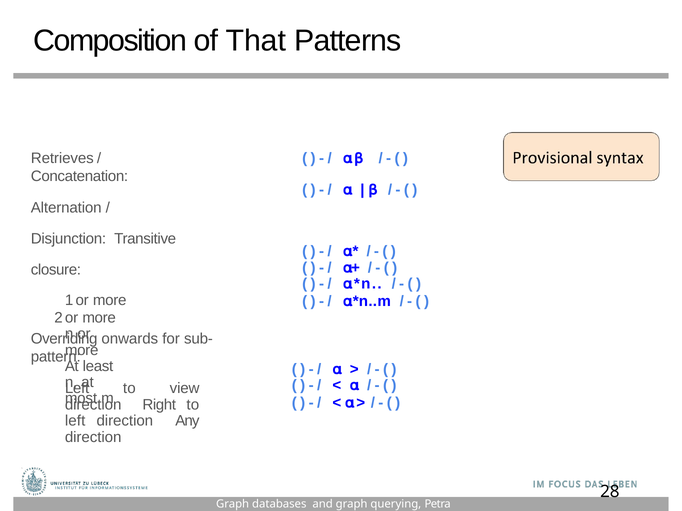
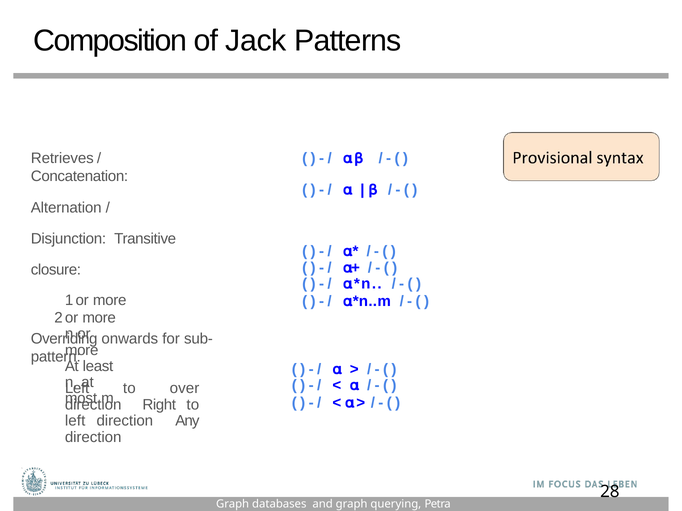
That: That -> Jack (256, 41)
view: view -> over (185, 389)
